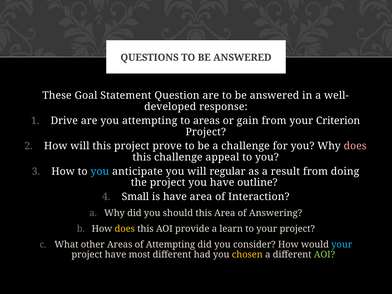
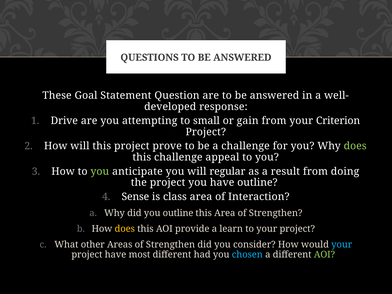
to areas: areas -> small (206, 121)
does colour: pink -> light green (355, 146)
you colour: light blue -> light green (100, 171)
Small: Small -> Sense (135, 197)
is have: have -> class (175, 197)
you should: should -> outline (178, 213)
Area of Answering: Answering -> Strengthen (276, 213)
Areas of Attempting: Attempting -> Strengthen (170, 245)
chosen colour: yellow -> light blue (247, 255)
